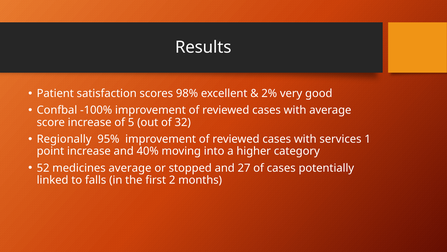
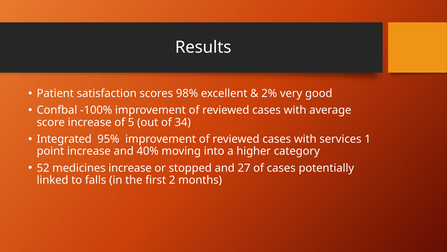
32: 32 -> 34 (183, 122)
Regionally: Regionally -> Integrated (64, 139)
medicines average: average -> increase (130, 168)
